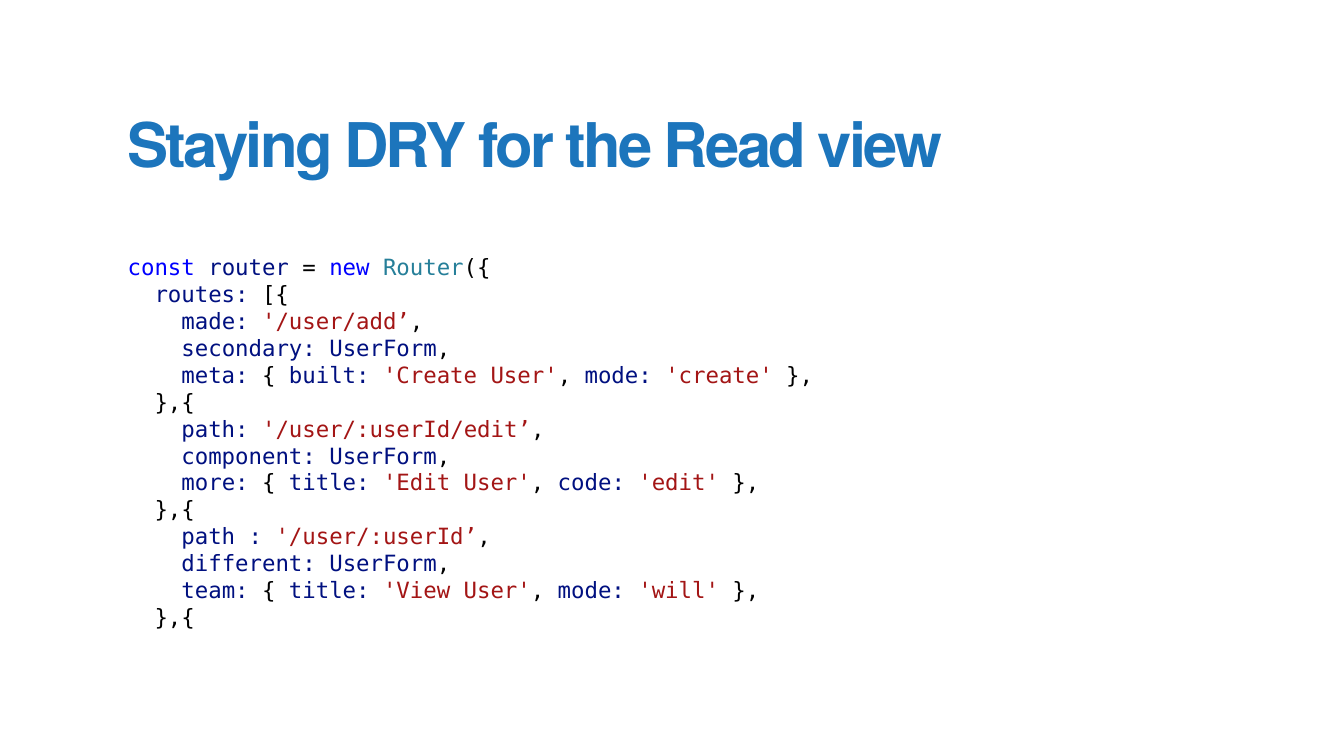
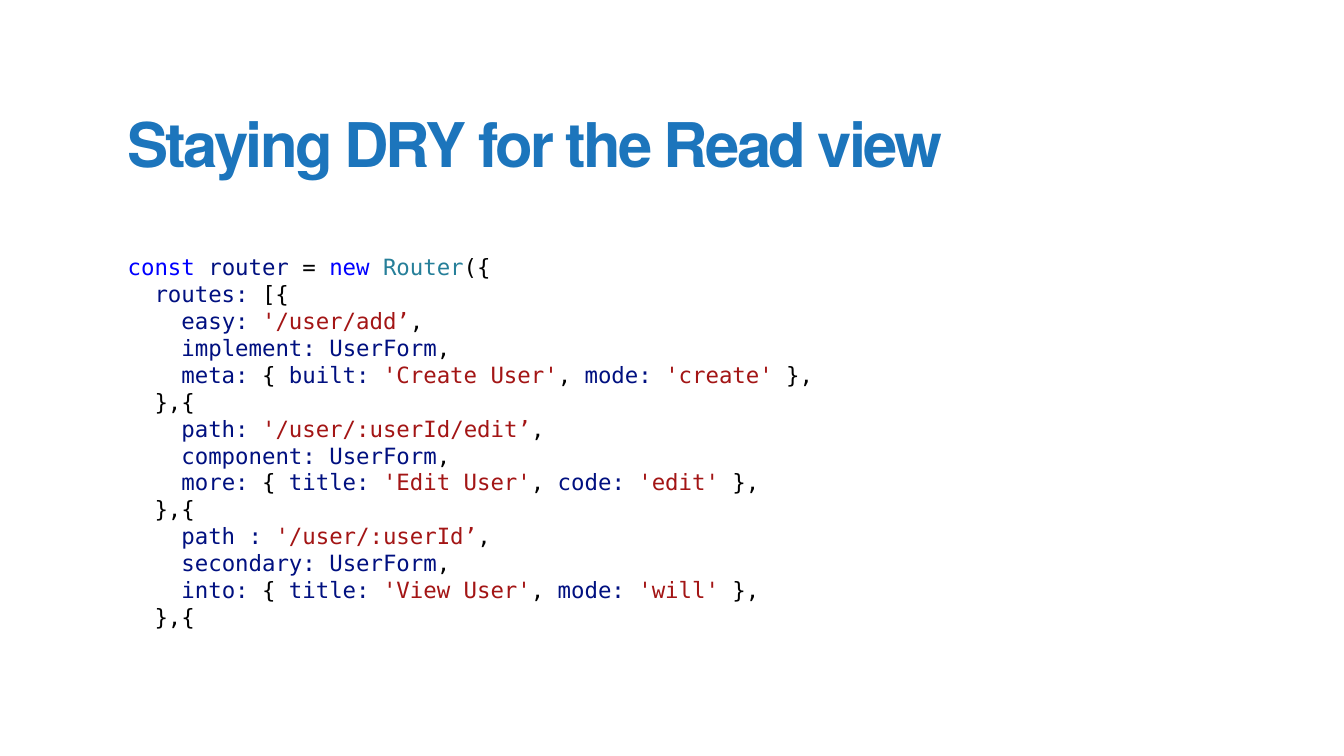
made: made -> easy (215, 322)
secondary: secondary -> implement (249, 349)
different: different -> secondary (249, 564)
team: team -> into (215, 591)
